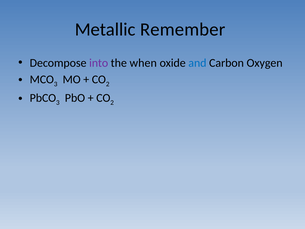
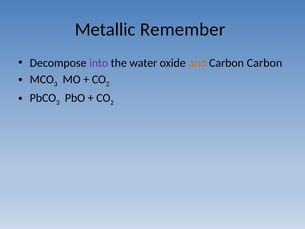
when: when -> water (143, 63)
and colour: blue -> orange (197, 63)
Carbon Oxygen: Oxygen -> Carbon (264, 63)
